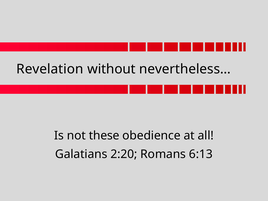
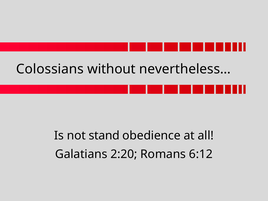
Revelation: Revelation -> Colossians (50, 69)
these: these -> stand (104, 135)
6:13: 6:13 -> 6:12 (201, 154)
